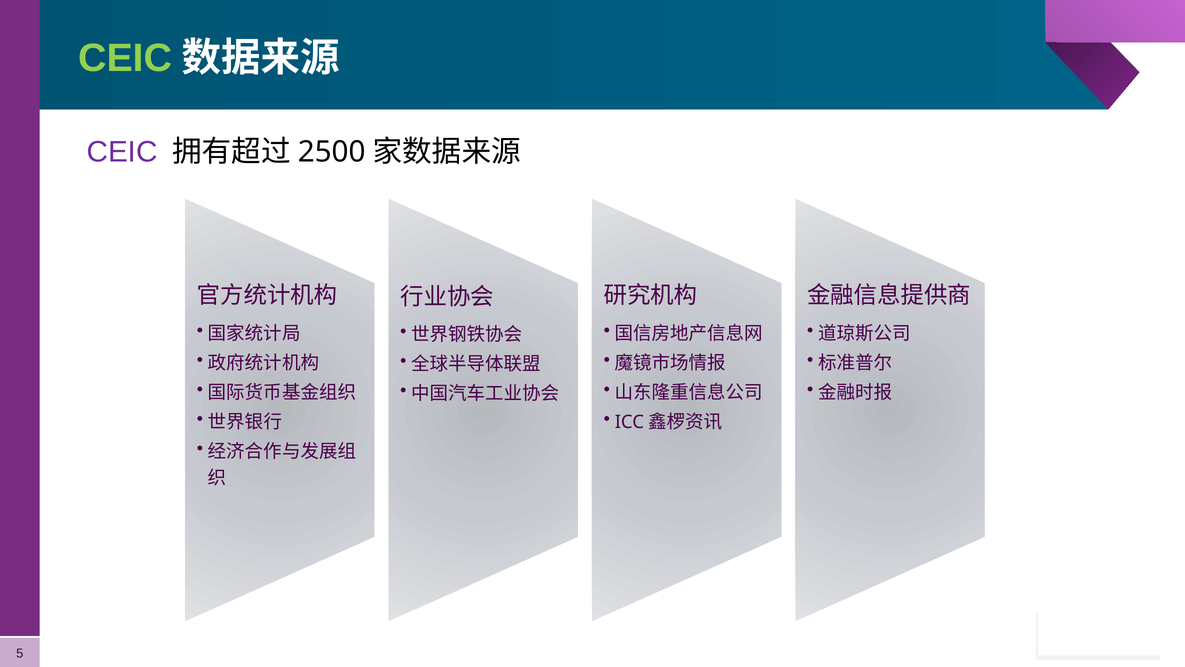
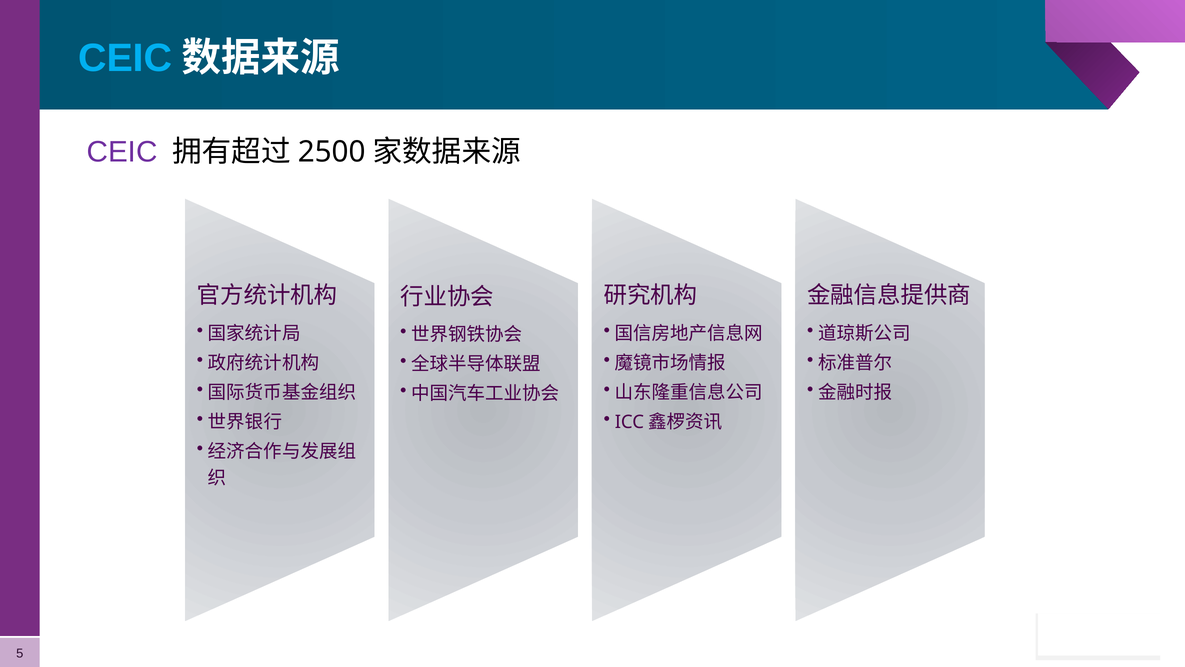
CEIC colour: light green -> light blue (125, 58)
